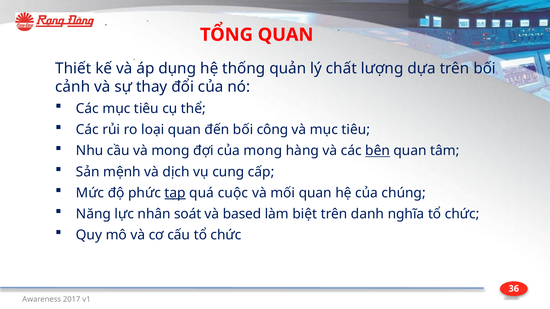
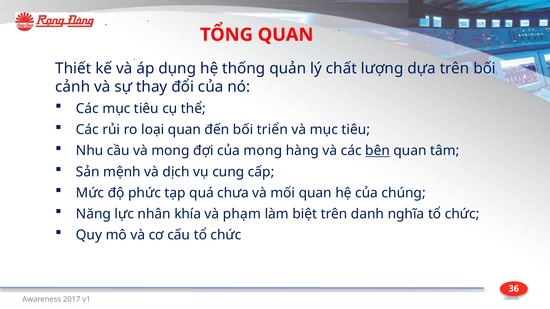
công: công -> triển (272, 130)
tạp underline: present -> none (175, 193)
cuộc: cuộc -> chưa (233, 193)
soát: soát -> khía (188, 214)
based: based -> phạm (242, 214)
